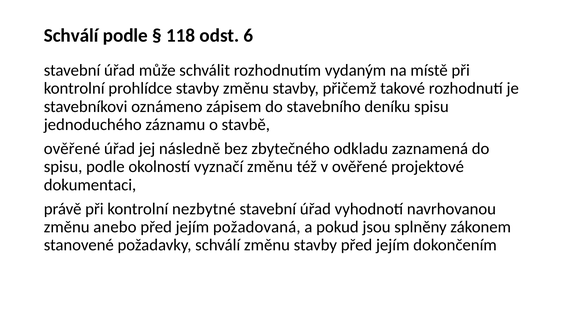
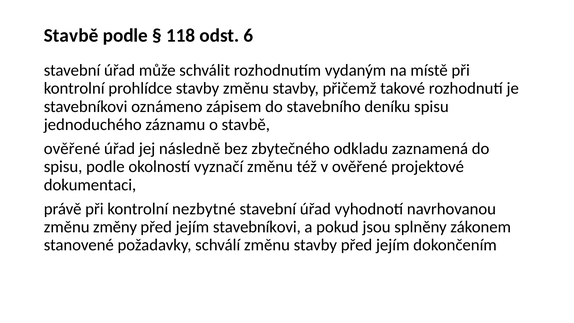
Schválí: Schválí -> Stavbě (71, 36)
anebo: anebo -> změny (115, 227)
jejím požadovaná: požadovaná -> stavebníkovi (257, 227)
